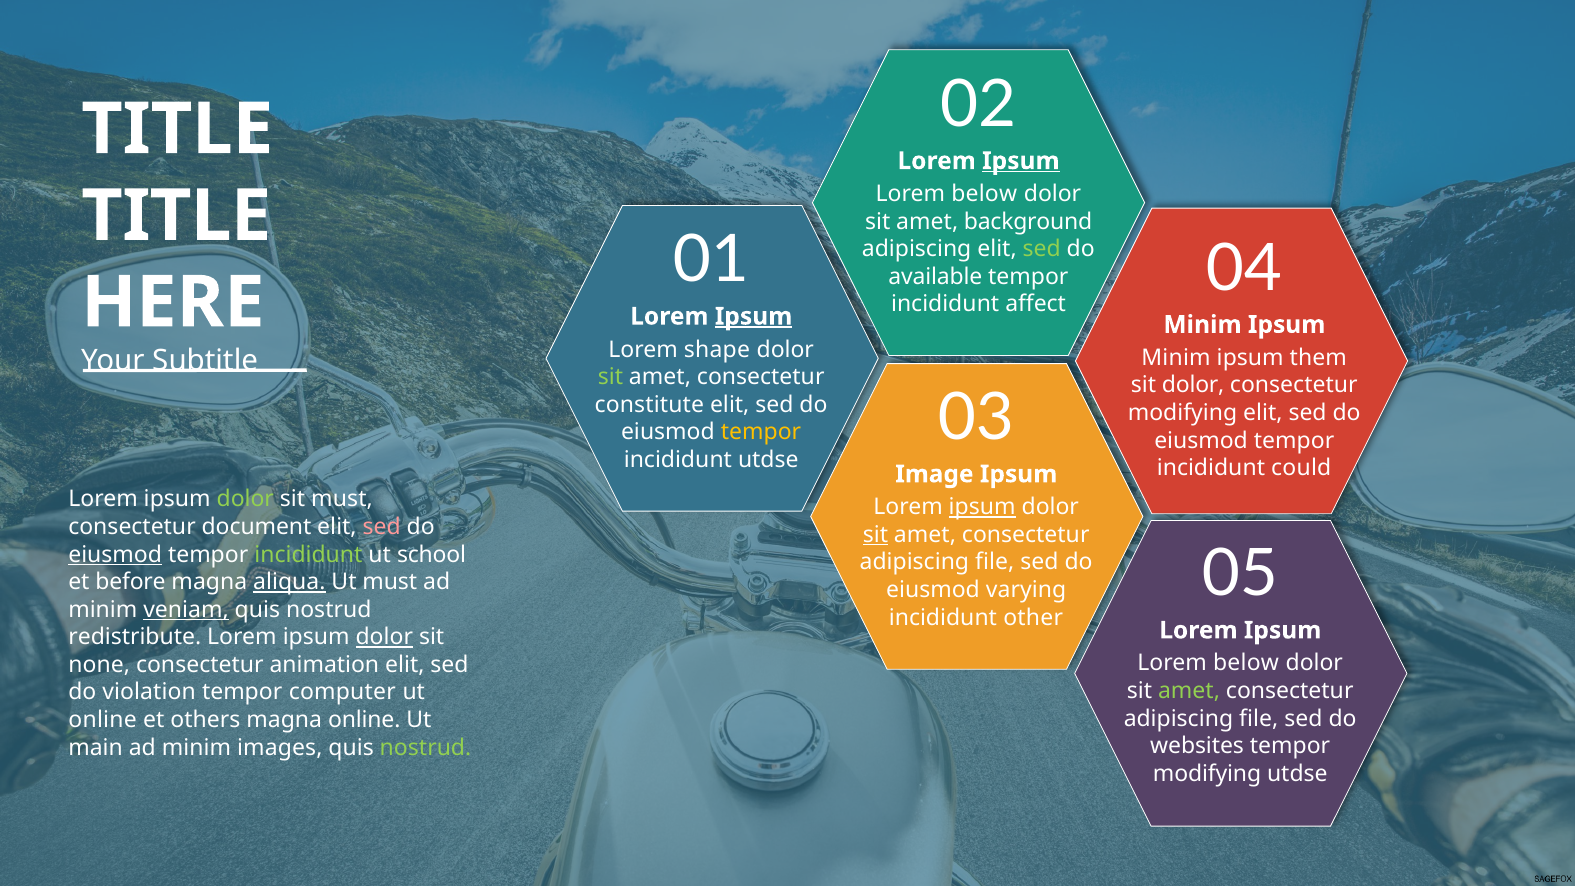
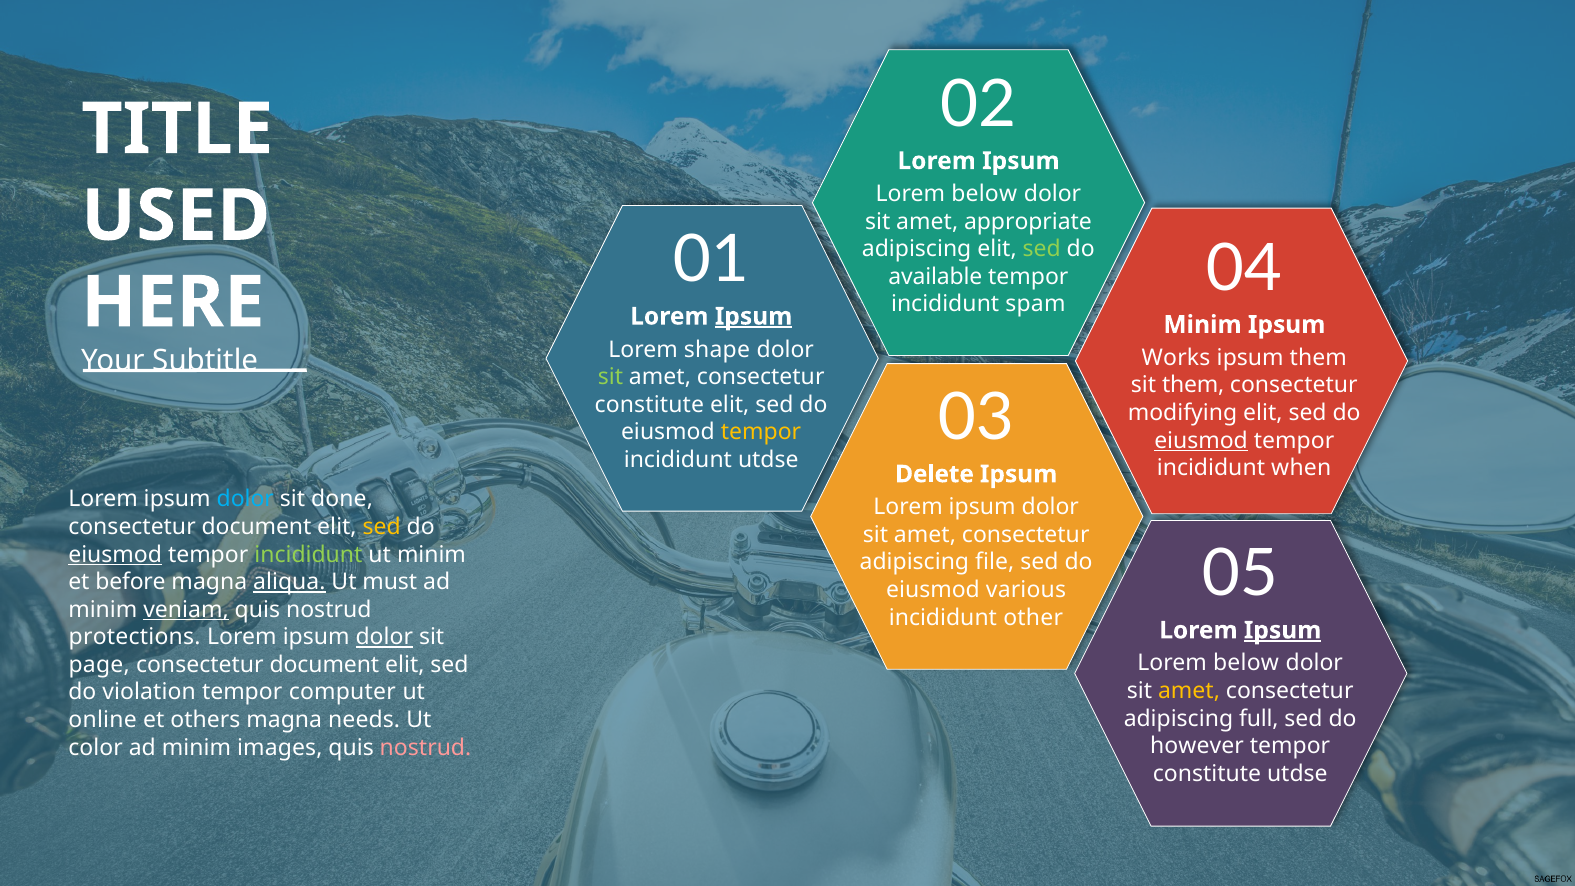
Ipsum underline: present -> none (1021, 161)
TITLE: TITLE -> USED (176, 216)
background: background -> appropriate (1028, 222)
affect: affect -> spam (1035, 304)
Minim: Minim -> Works (1176, 358)
sit dolor: dolor -> them (1193, 385)
eiusmod underline: none -> present (1201, 440)
could: could -> when (1301, 468)
Image: Image -> Delete (935, 474)
dolor colour: light green -> light blue (245, 499)
sit must: must -> done (342, 499)
ipsum underline: present -> none (982, 507)
sed colour: pink -> yellow (382, 527)
sit underline: present -> none (876, 535)
ut school: school -> minim (431, 554)
varying: varying -> various (1026, 590)
Ipsum underline: none -> present (1283, 630)
redistribute: redistribute -> protections (135, 637)
none: none -> page (99, 665)
animation: animation -> document (324, 665)
amet colour: light green -> yellow (1189, 691)
file: file -> full (1259, 719)
magna online: online -> needs (364, 720)
websites: websites -> however (1197, 746)
main: main -> color (96, 747)
nostrud colour: light green -> pink (426, 747)
modifying: modifying -> constitute (1207, 774)
